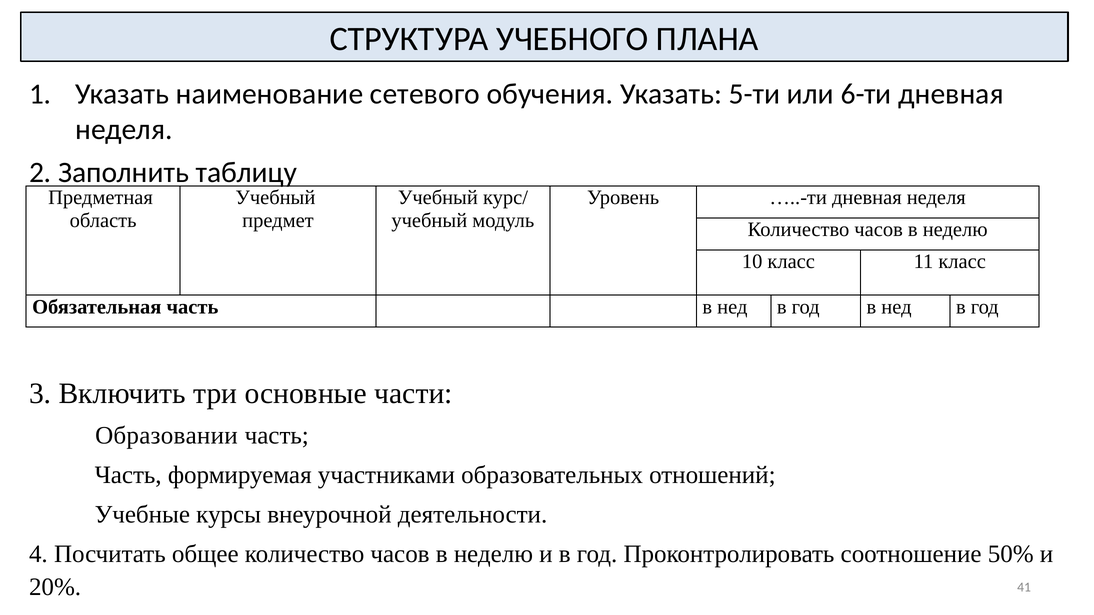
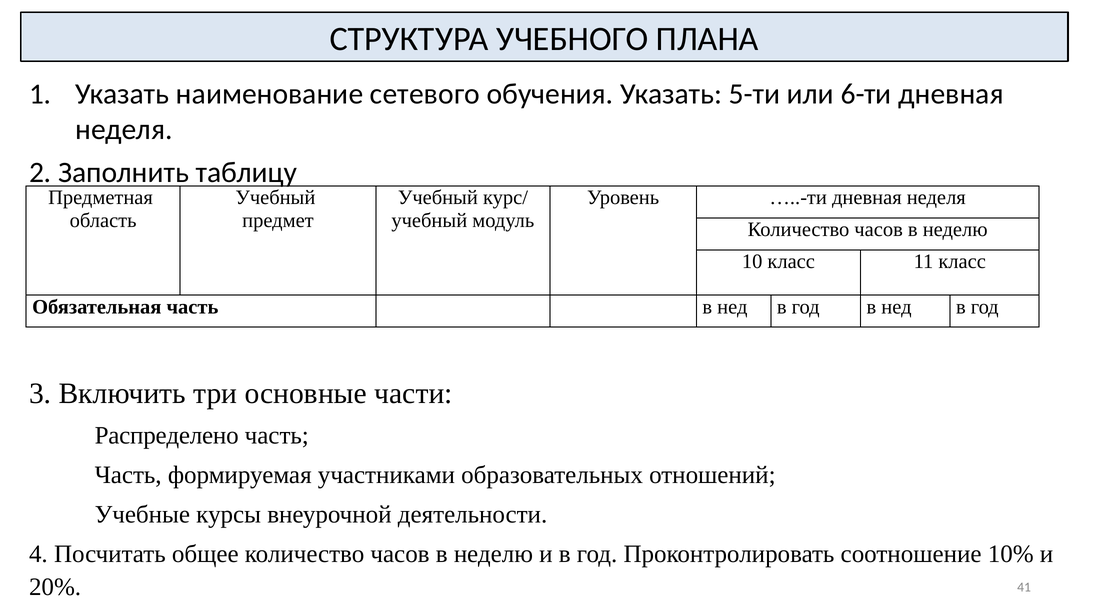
Образовании: Образовании -> Распределено (167, 436)
50%: 50% -> 10% (1011, 554)
